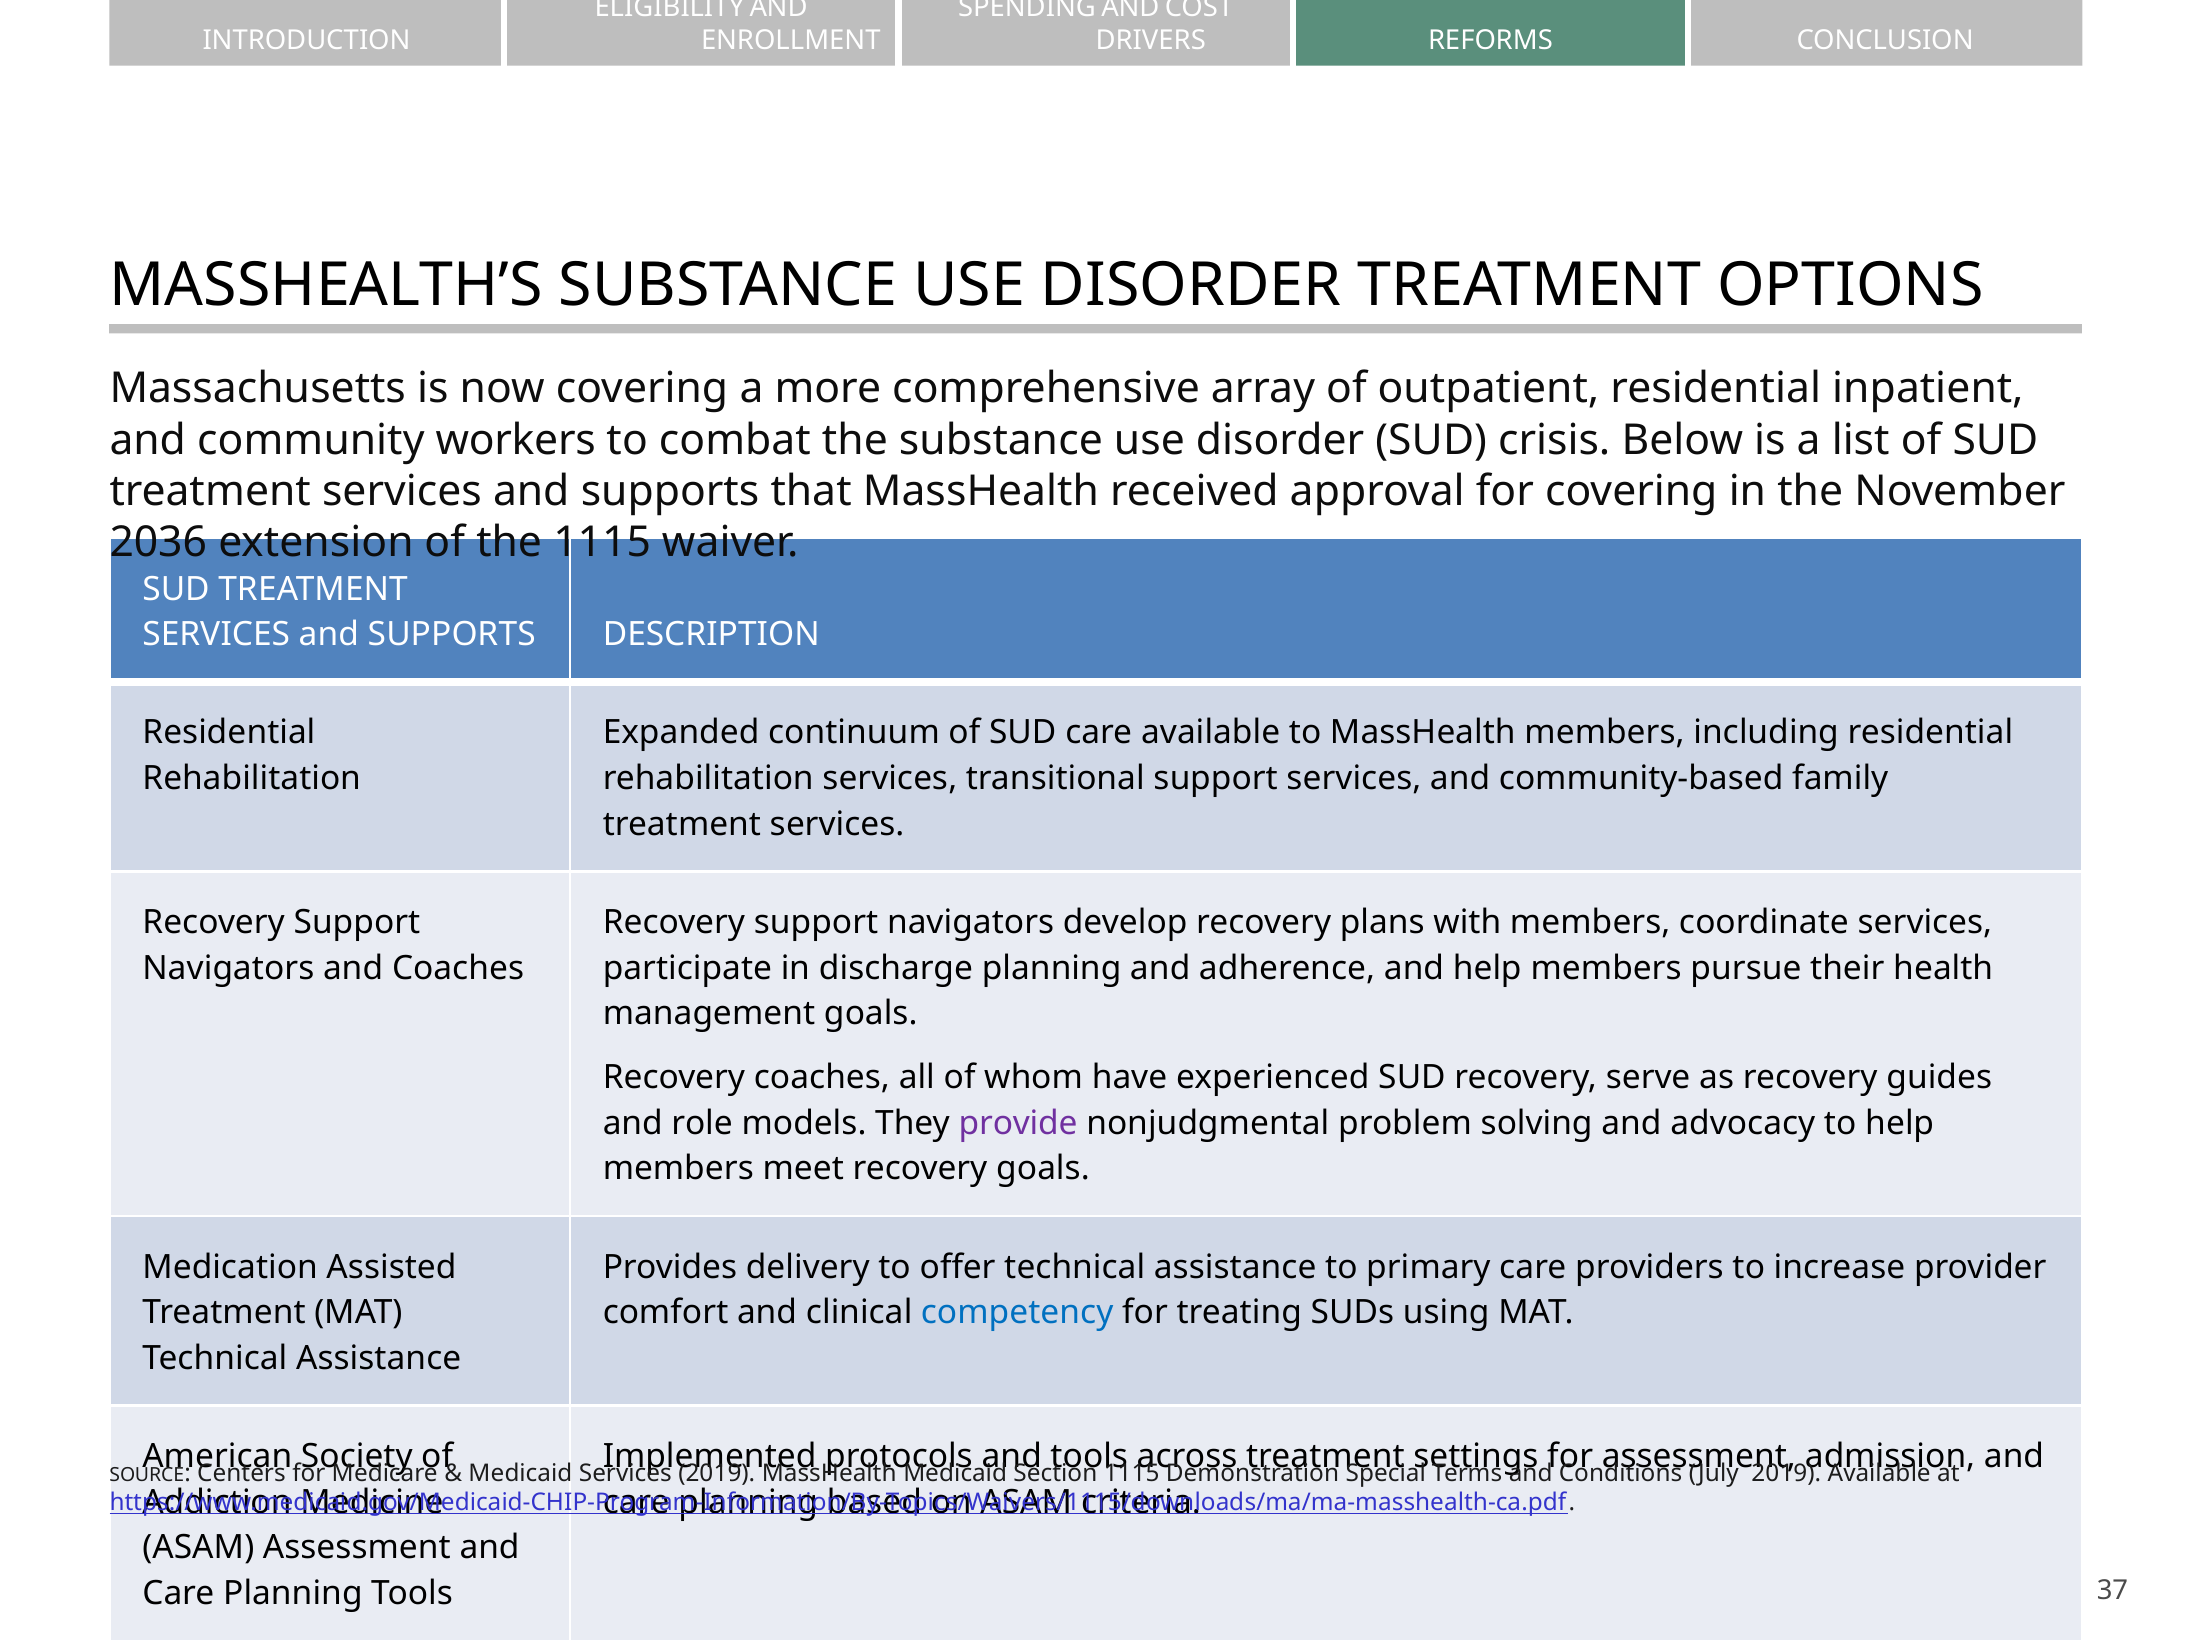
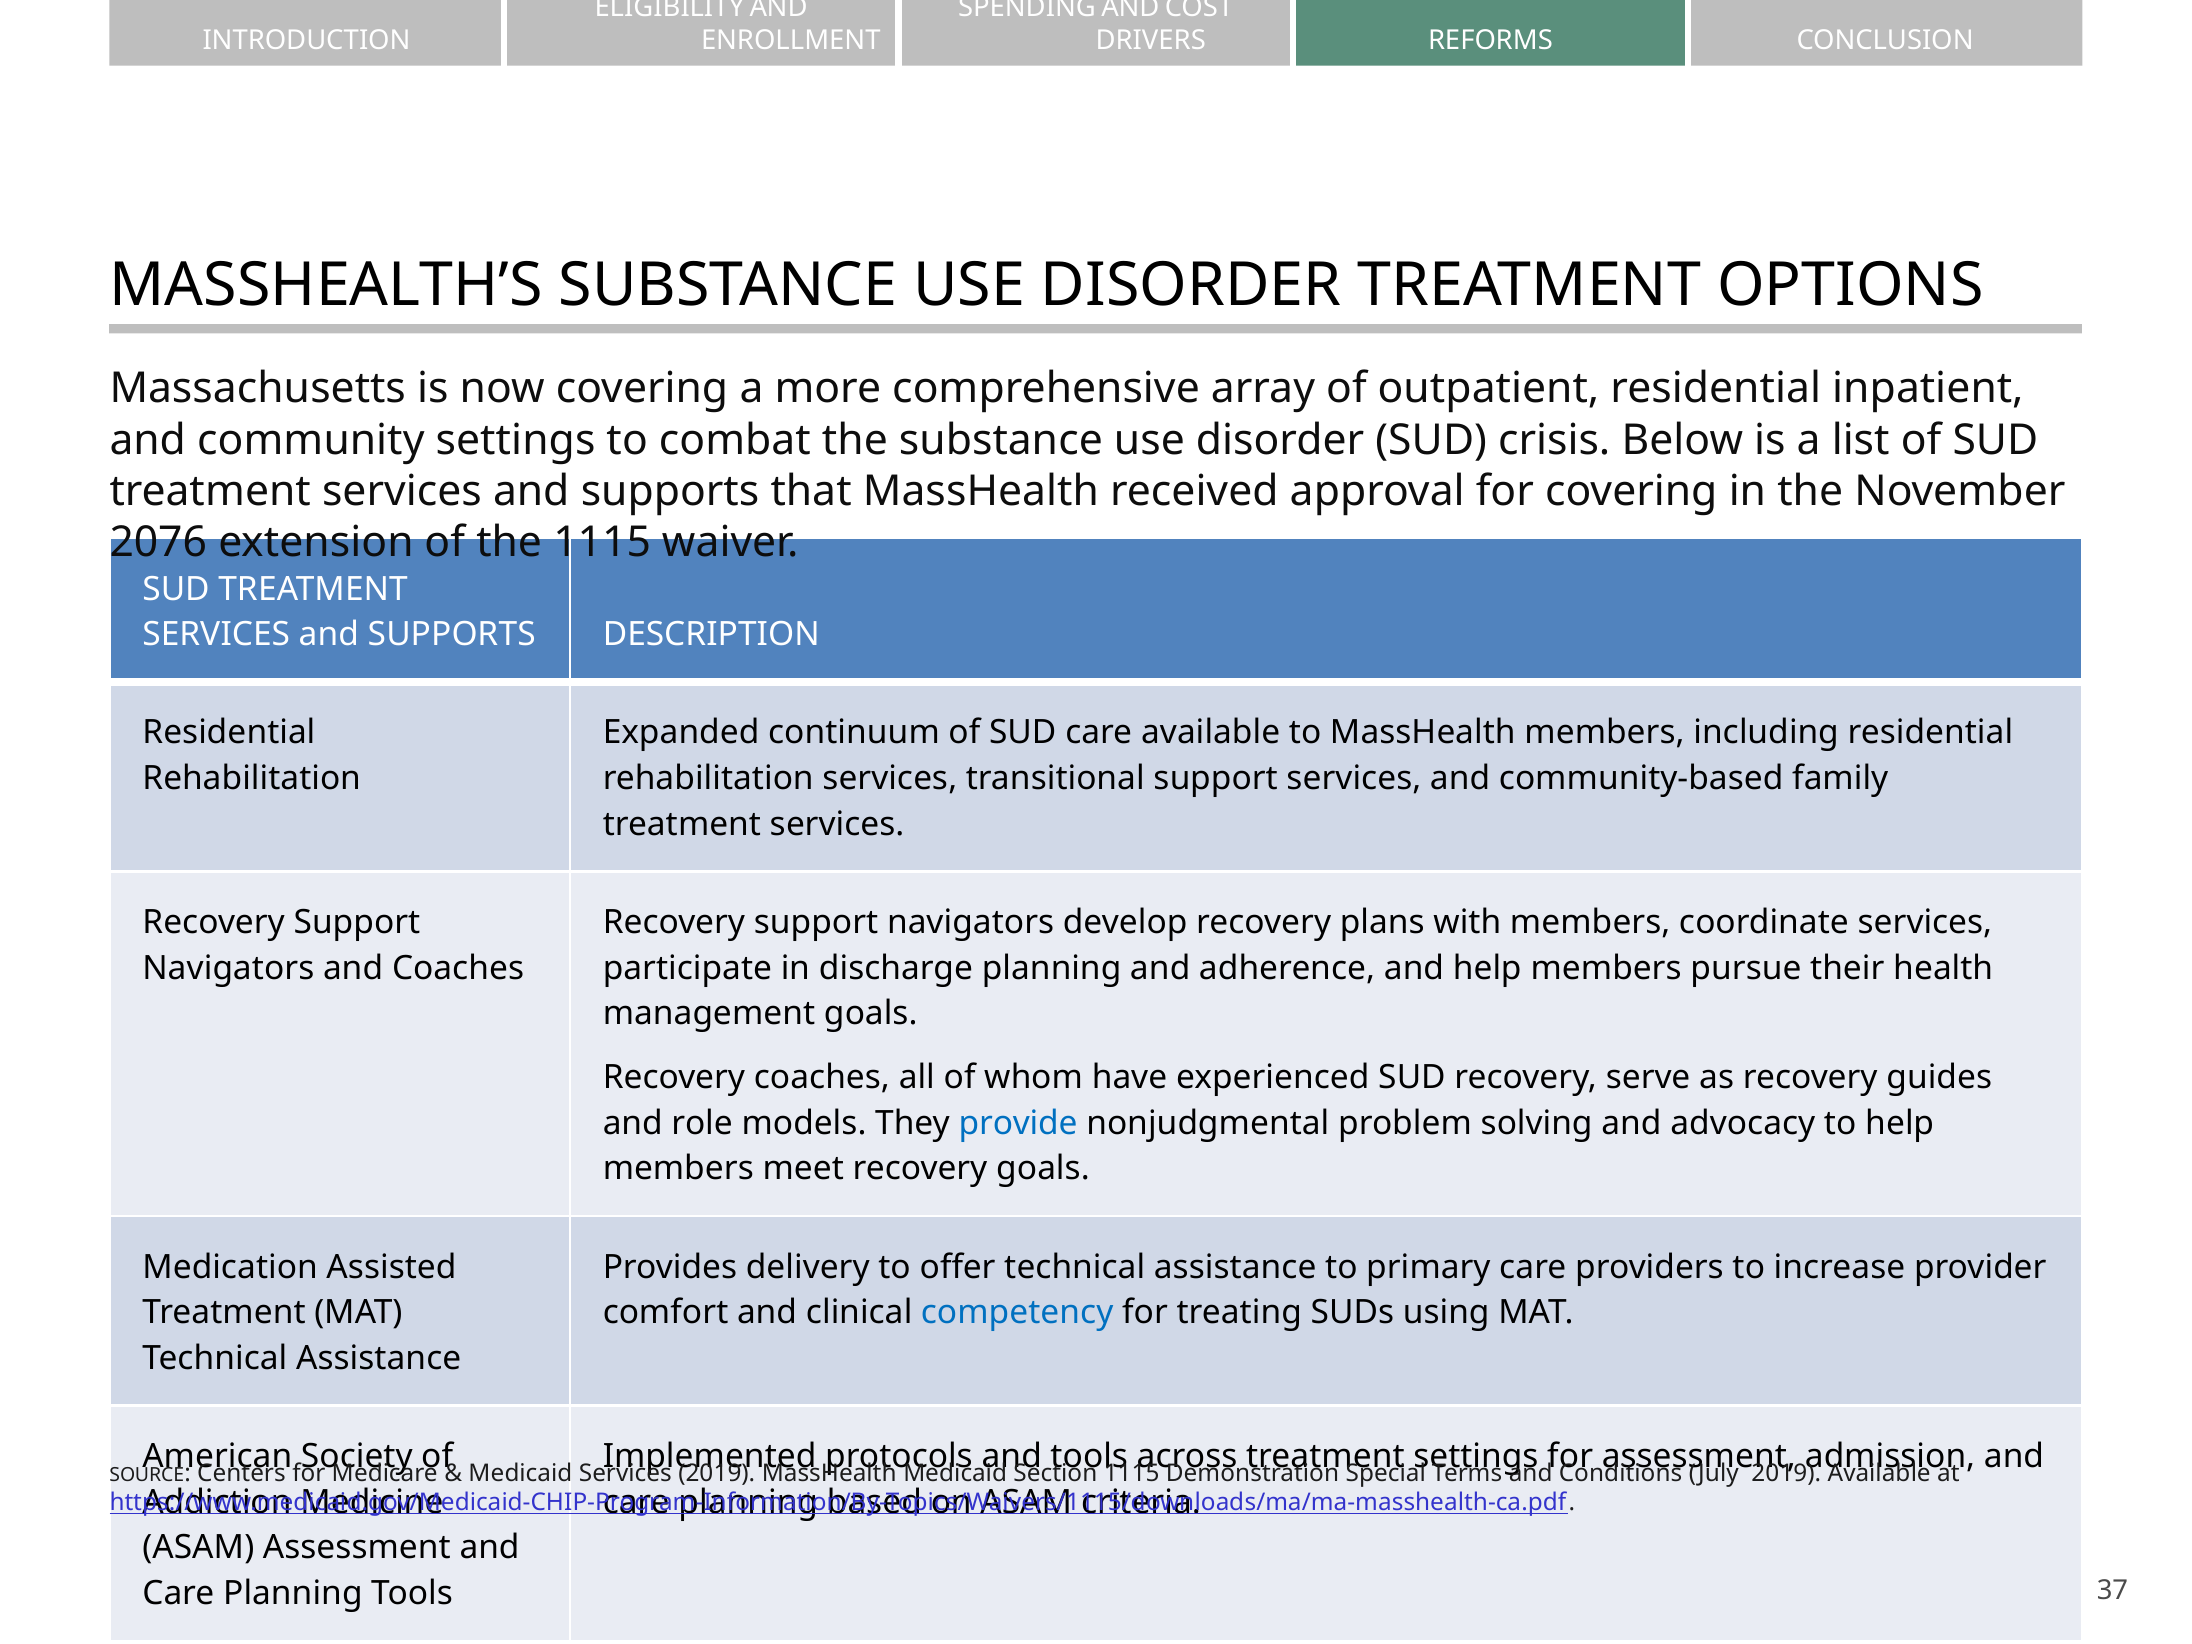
community workers: workers -> settings (516, 440)
2036: 2036 -> 2076 (158, 542)
provide colour: purple -> blue (1018, 1123)
